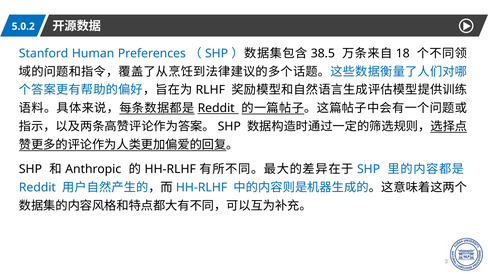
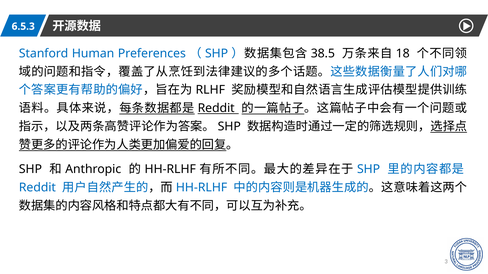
5.0.2: 5.0.2 -> 6.5.3 (23, 26)
